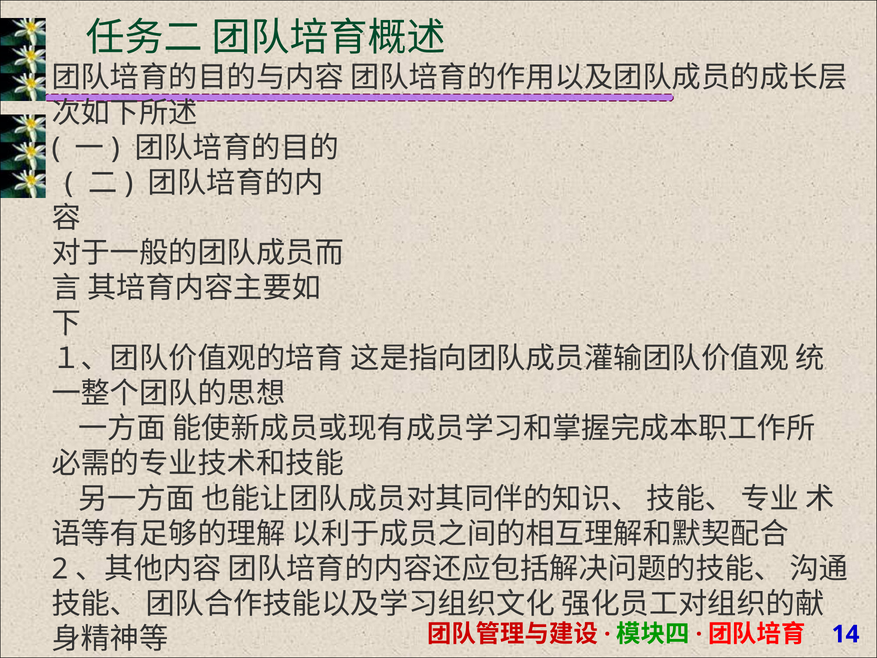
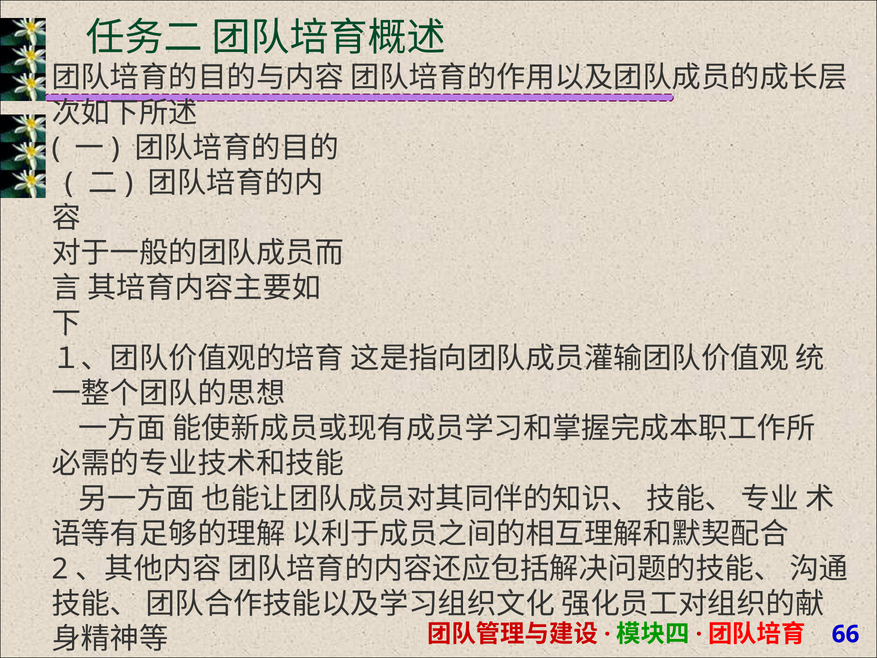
14: 14 -> 66 (846, 634)
